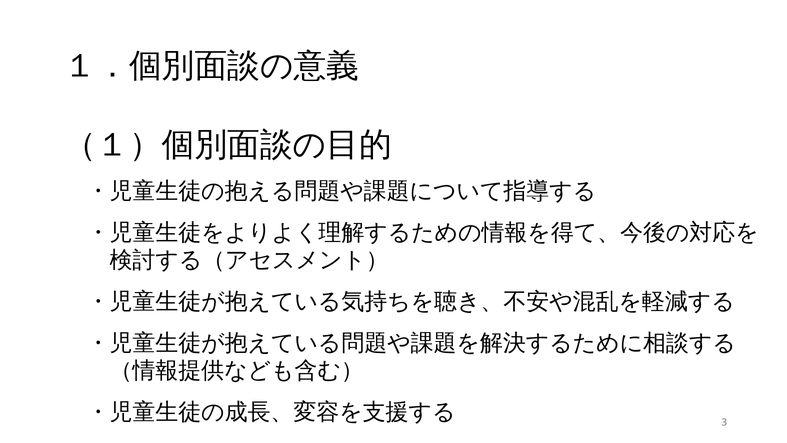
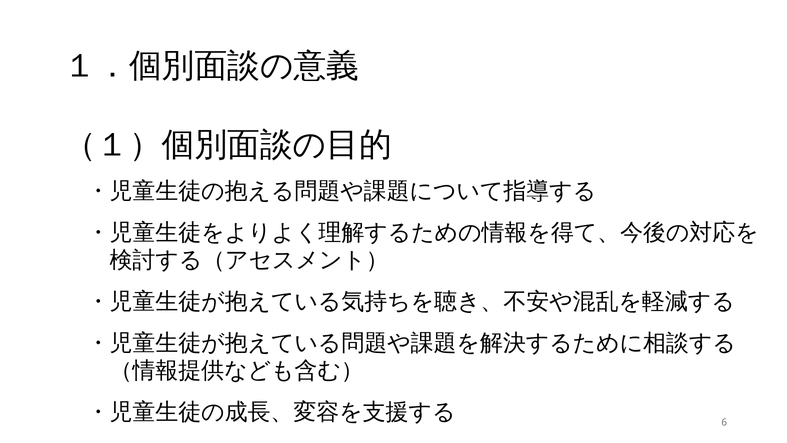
3: 3 -> 6 (724, 422)
